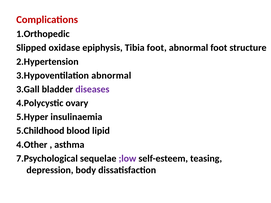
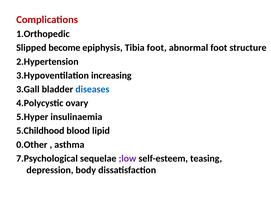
oxidase: oxidase -> become (64, 48)
3.Hypoventilation abnormal: abnormal -> increasing (111, 76)
diseases colour: purple -> blue (92, 89)
4.Other: 4.Other -> 0.Other (32, 145)
